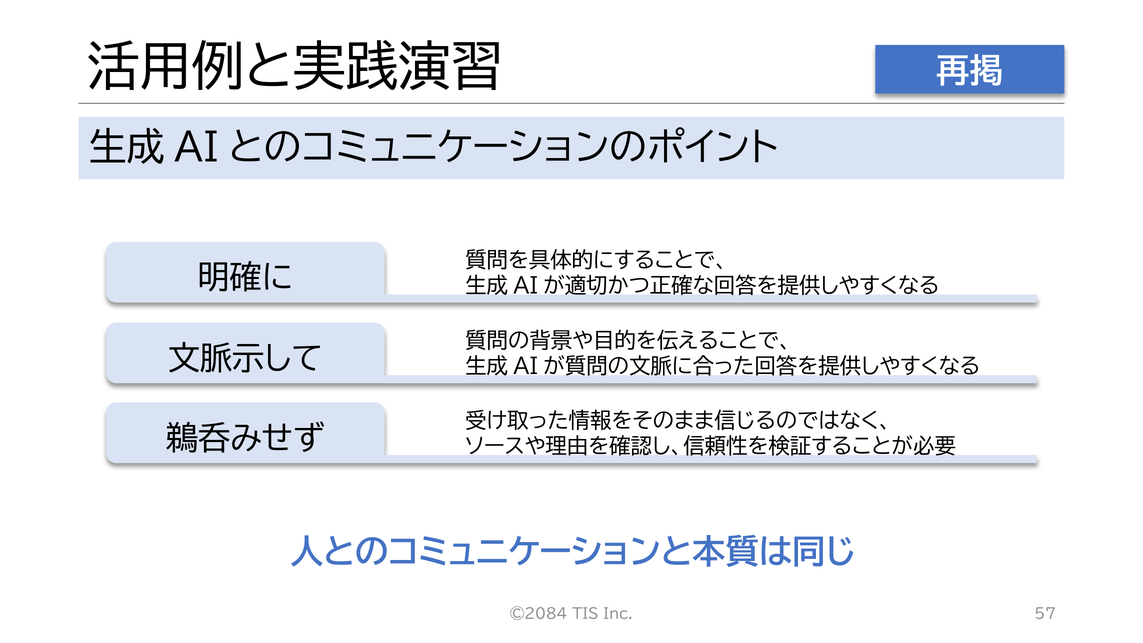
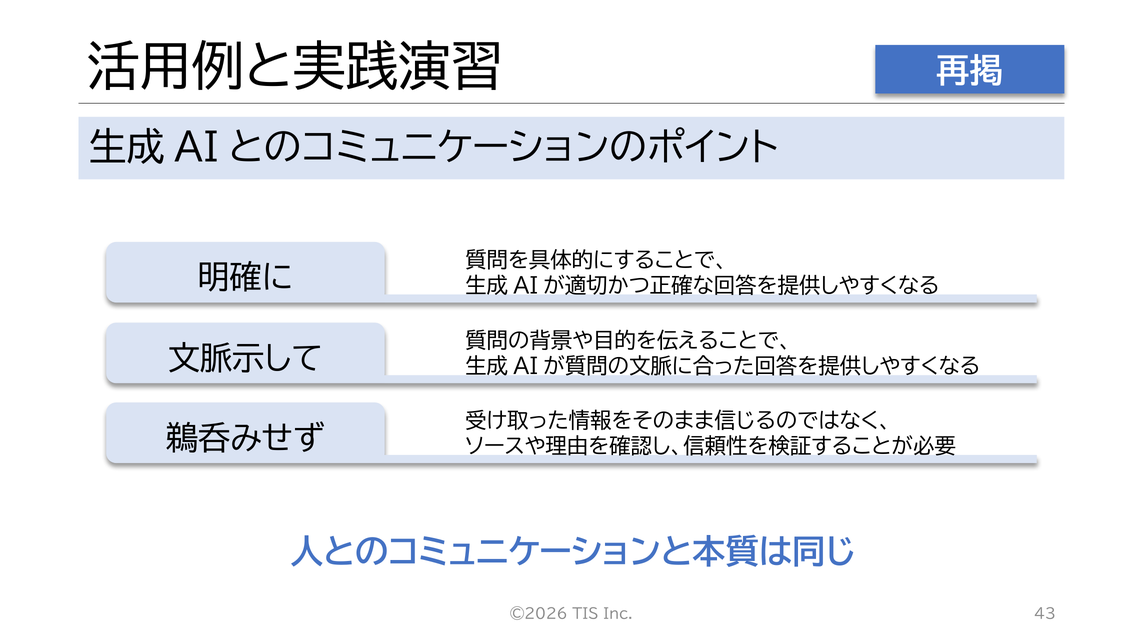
©2084: ©2084 -> ©2026 (539, 614)
57: 57 -> 43 (1045, 614)
